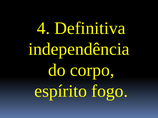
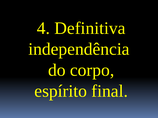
fogo: fogo -> final (110, 91)
